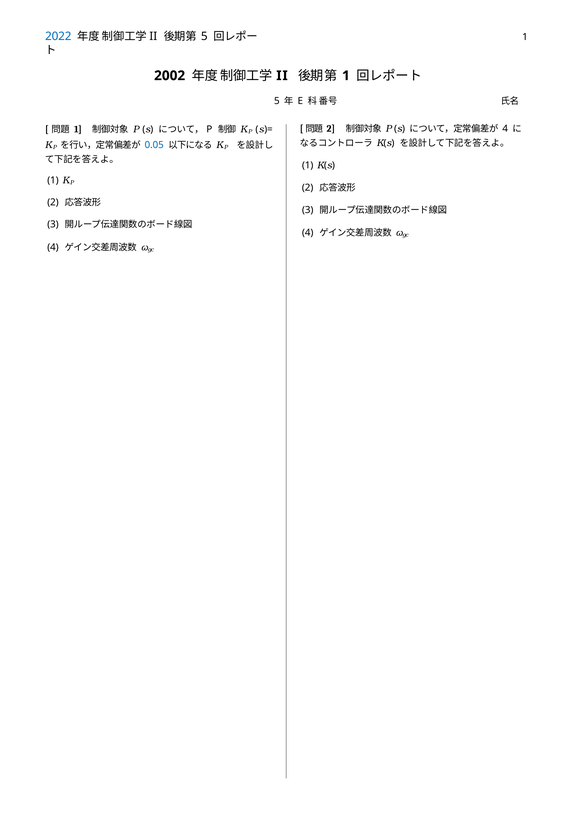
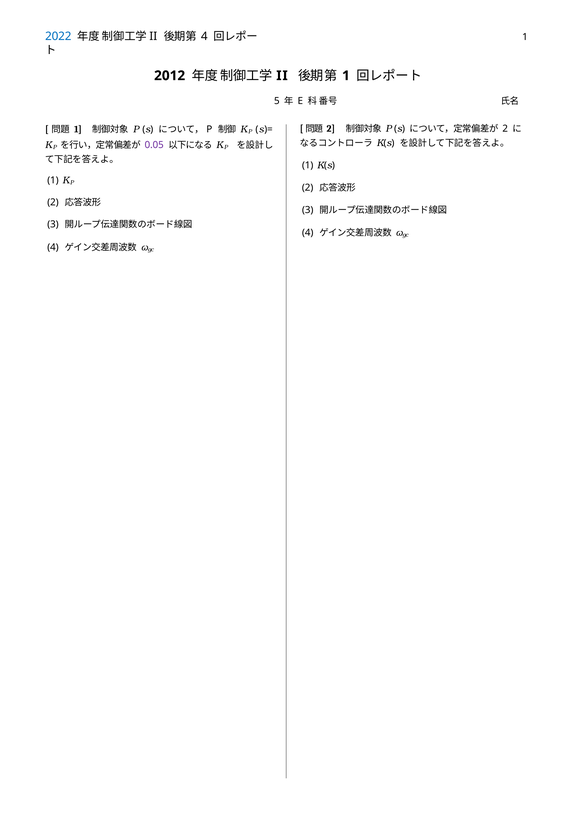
5: 5 -> 4 (204, 36)
2002: 2002 -> 2012 (170, 76)
4: 4 -> 2 (505, 129)
0.05 colour: blue -> purple (154, 145)
